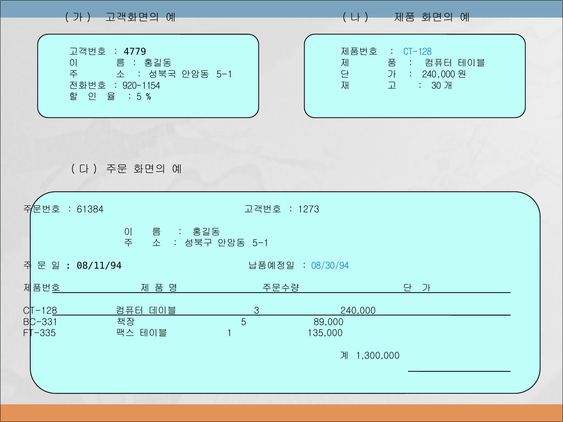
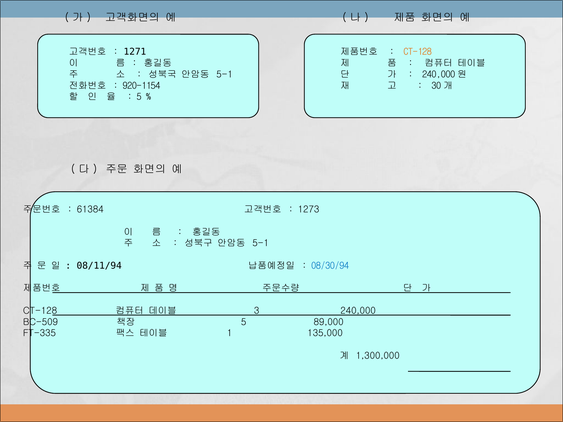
4779: 4779 -> 1271 (135, 52)
CT-128 colour: blue -> orange (418, 52)
BC-331: BC-331 -> BC-509 (40, 322)
